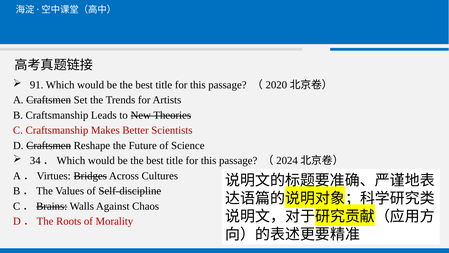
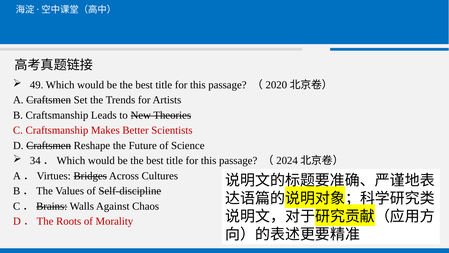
91: 91 -> 49 (37, 85)
